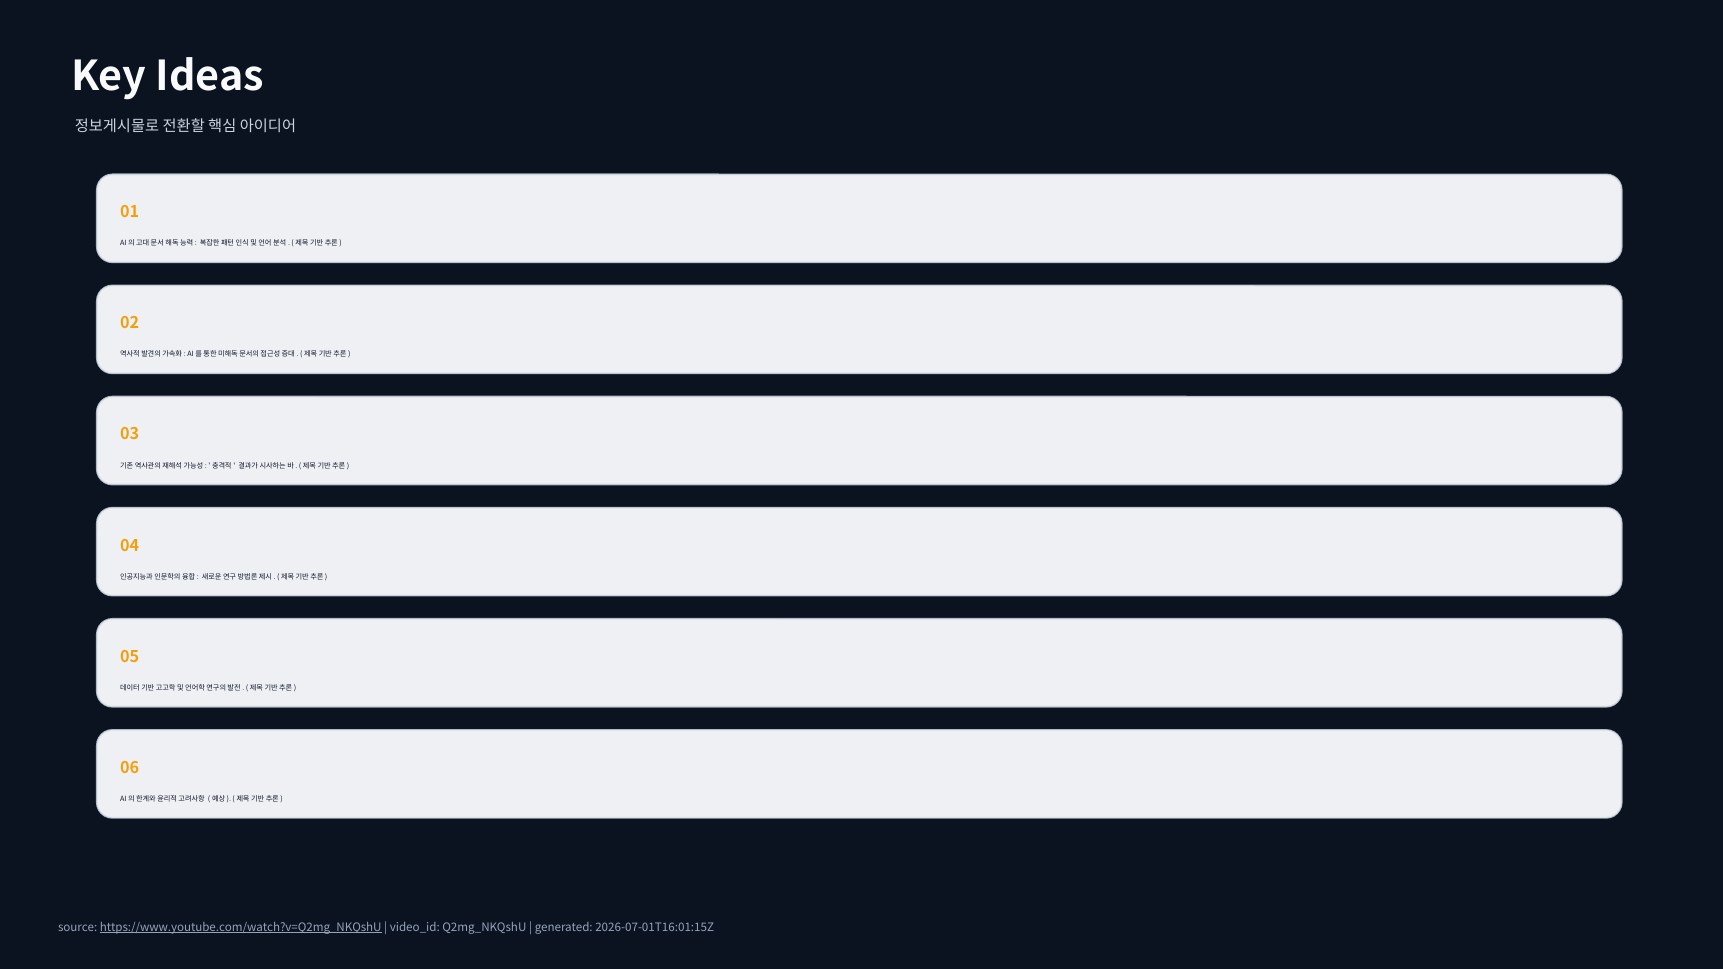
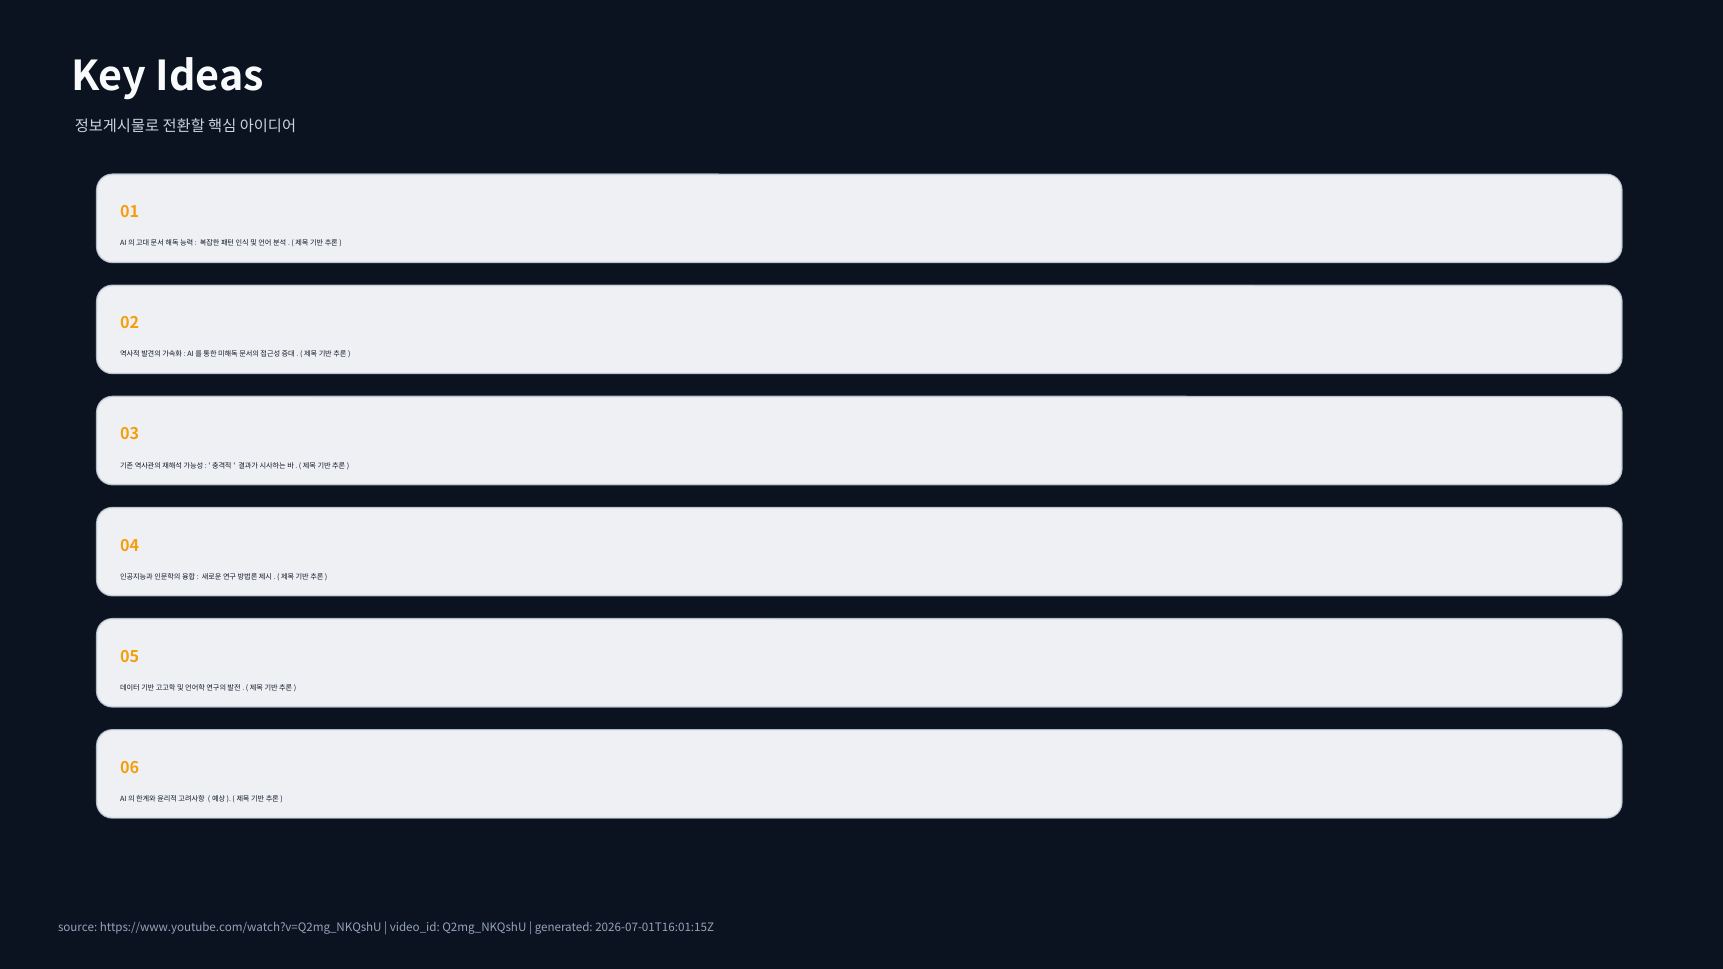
https://www.youtube.com/watch?v=Q2mg_NKQshU underline: present -> none (241, 928)
